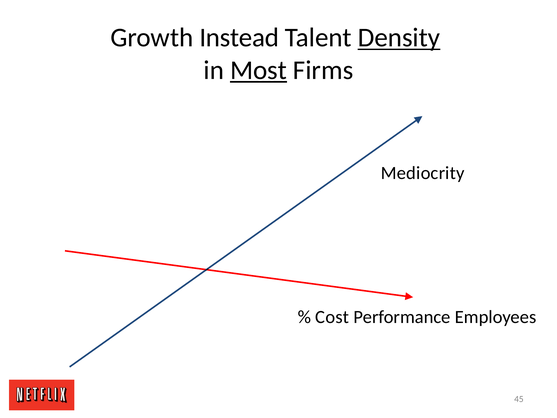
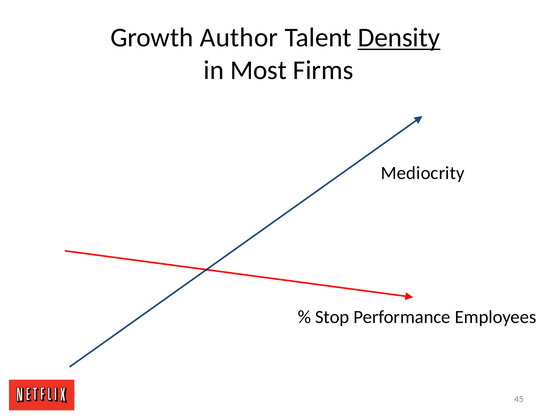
Instead: Instead -> Author (239, 38)
Most underline: present -> none (258, 70)
Cost: Cost -> Stop (332, 317)
